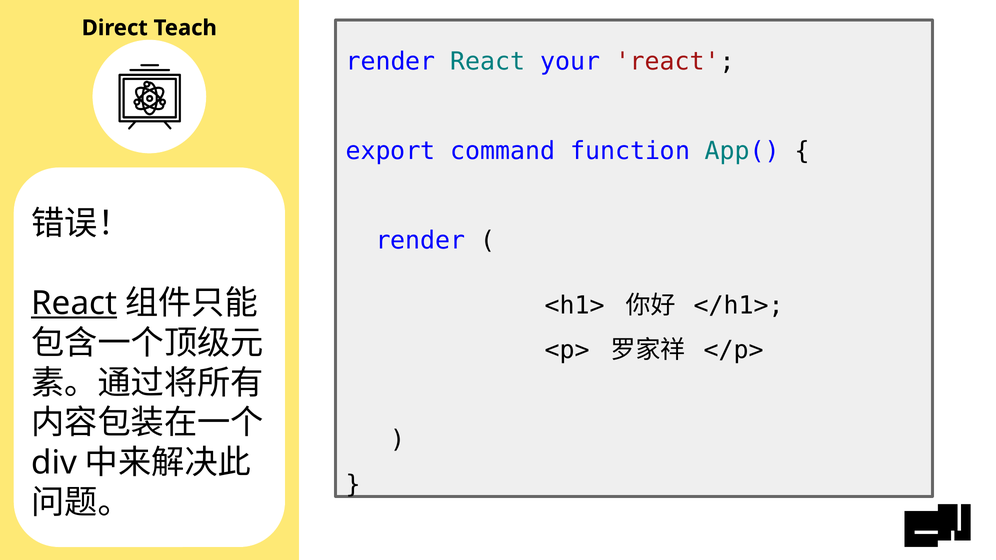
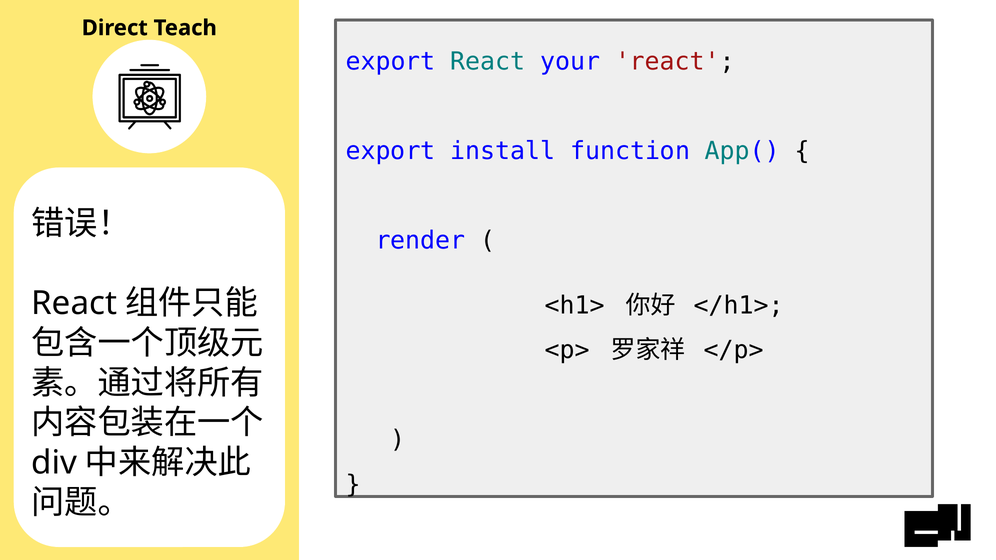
render: render -> export (391, 62)
command: command -> install (503, 151)
React underline: present -> none (74, 304)
